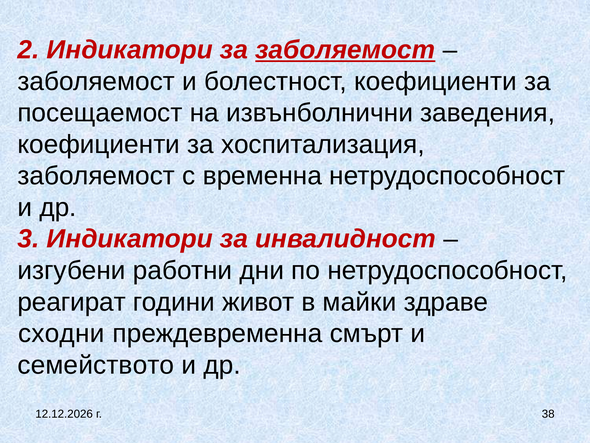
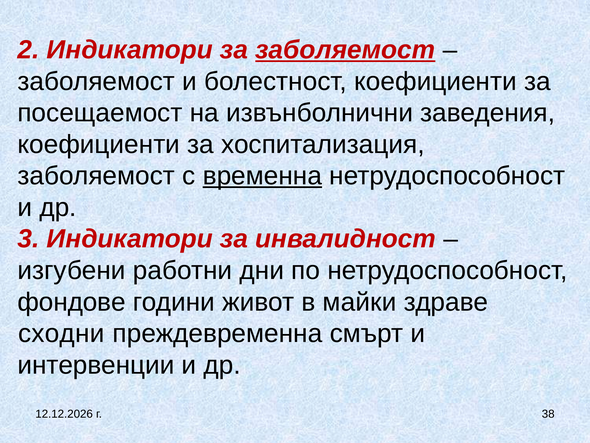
временна underline: none -> present (262, 176)
реагират: реагират -> фондове (72, 302)
семейството: семейството -> интервенции (96, 365)
